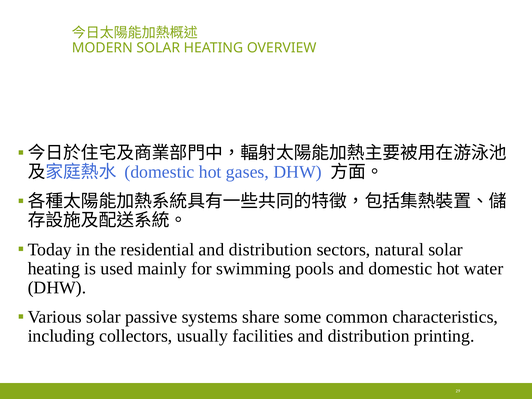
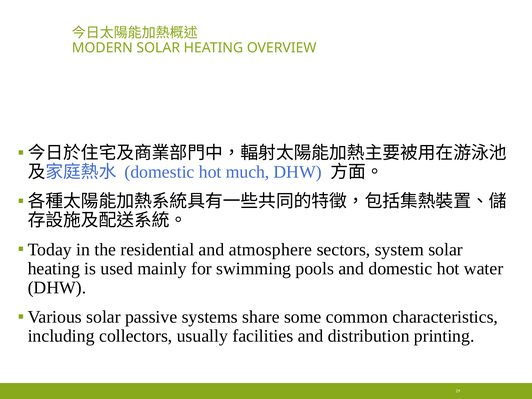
gases: gases -> much (248, 172)
residential and distribution: distribution -> atmosphere (270, 250)
natural: natural -> system (399, 250)
